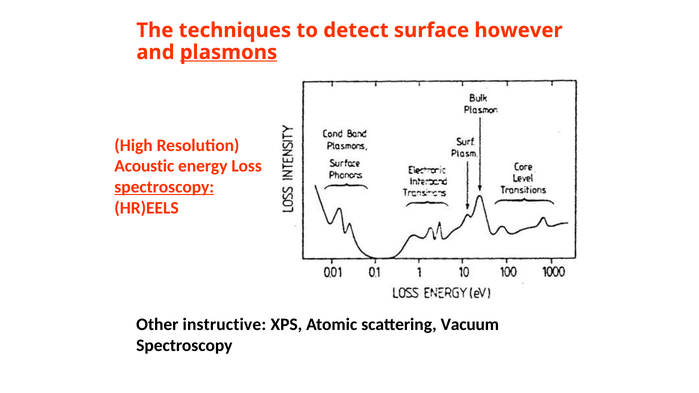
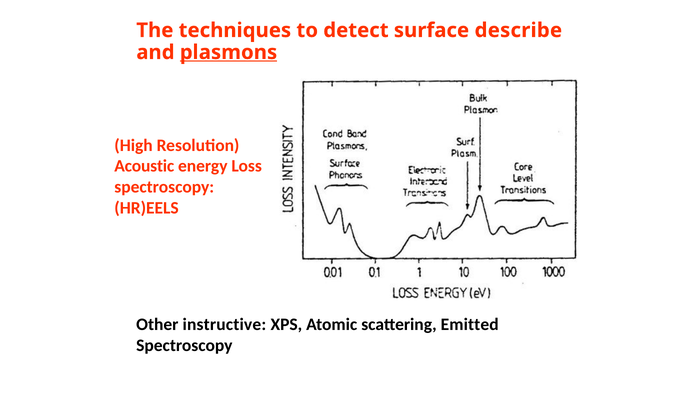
however: however -> describe (518, 30)
spectroscopy underline: present -> none (164, 187)
Vacuum: Vacuum -> Emitted (470, 324)
